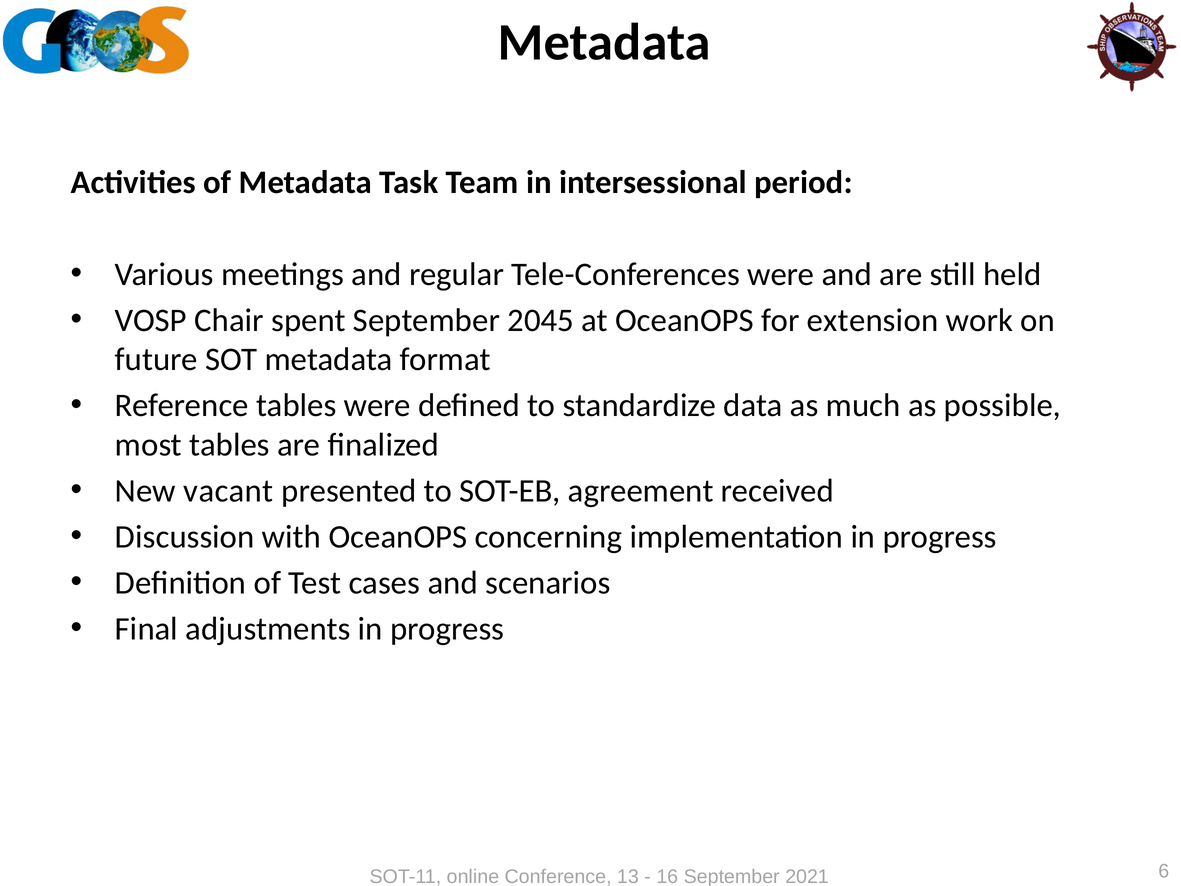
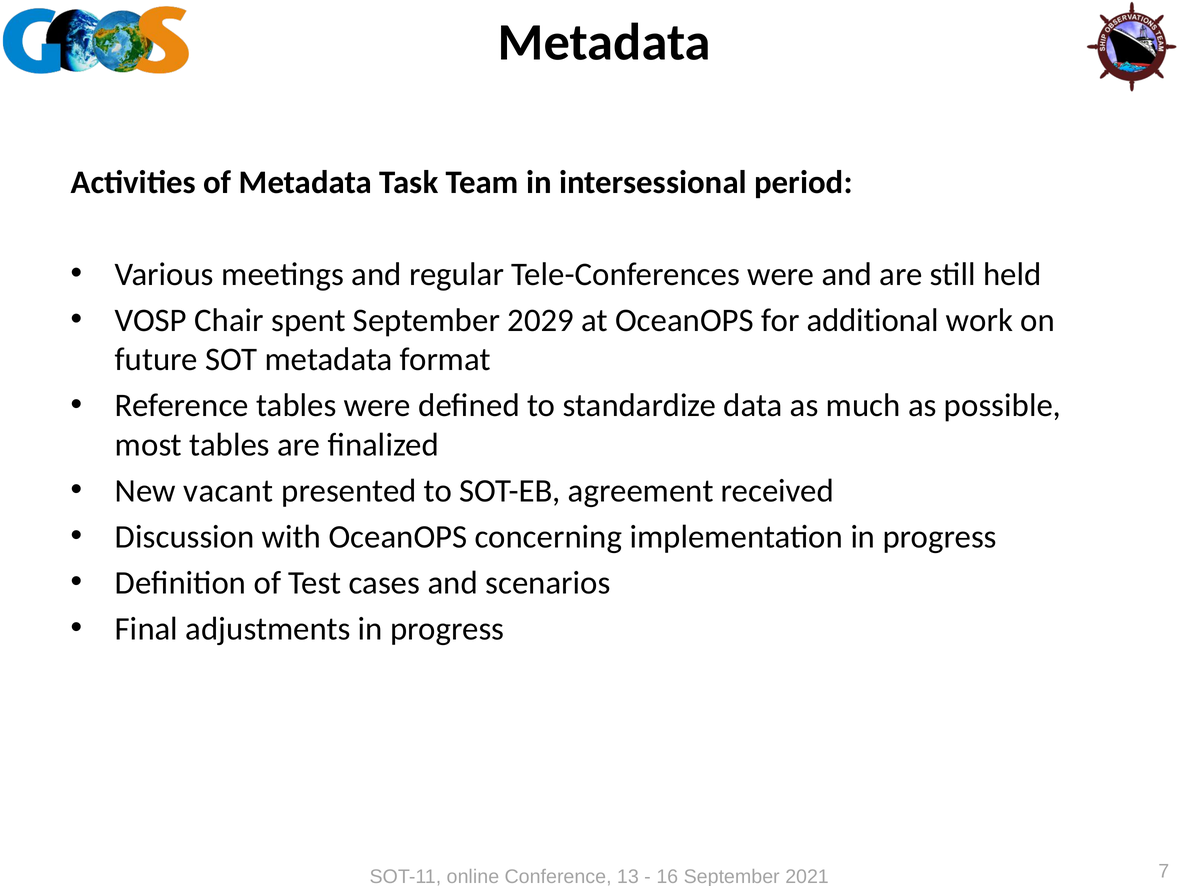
2045: 2045 -> 2029 (541, 320)
extension: extension -> additional (873, 320)
6: 6 -> 7 (1164, 871)
